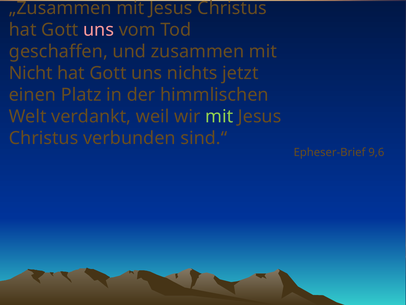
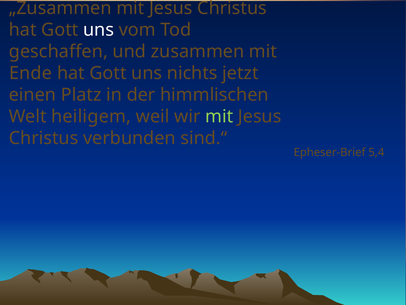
uns colour: pink -> white (99, 30)
Nicht: Nicht -> Ende (31, 73)
verdankt: verdankt -> heiligem (91, 116)
9,6: 9,6 -> 5,4 (376, 152)
